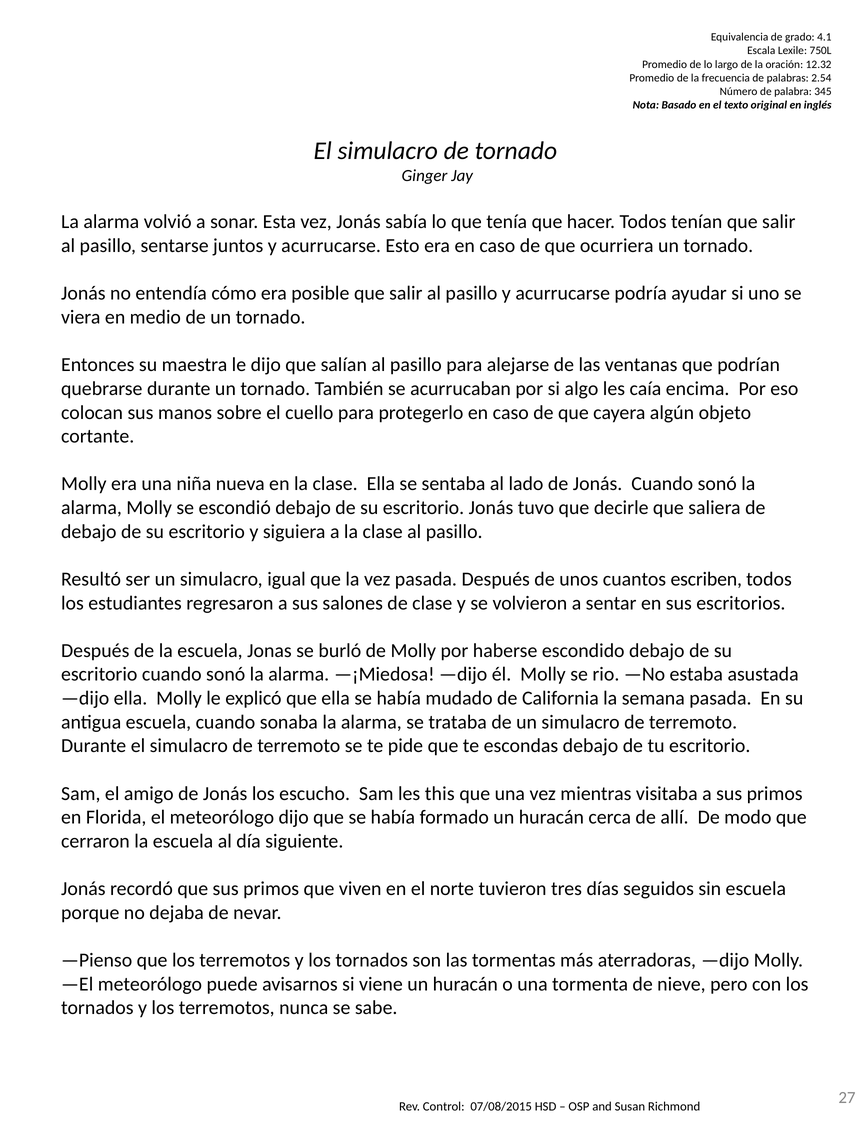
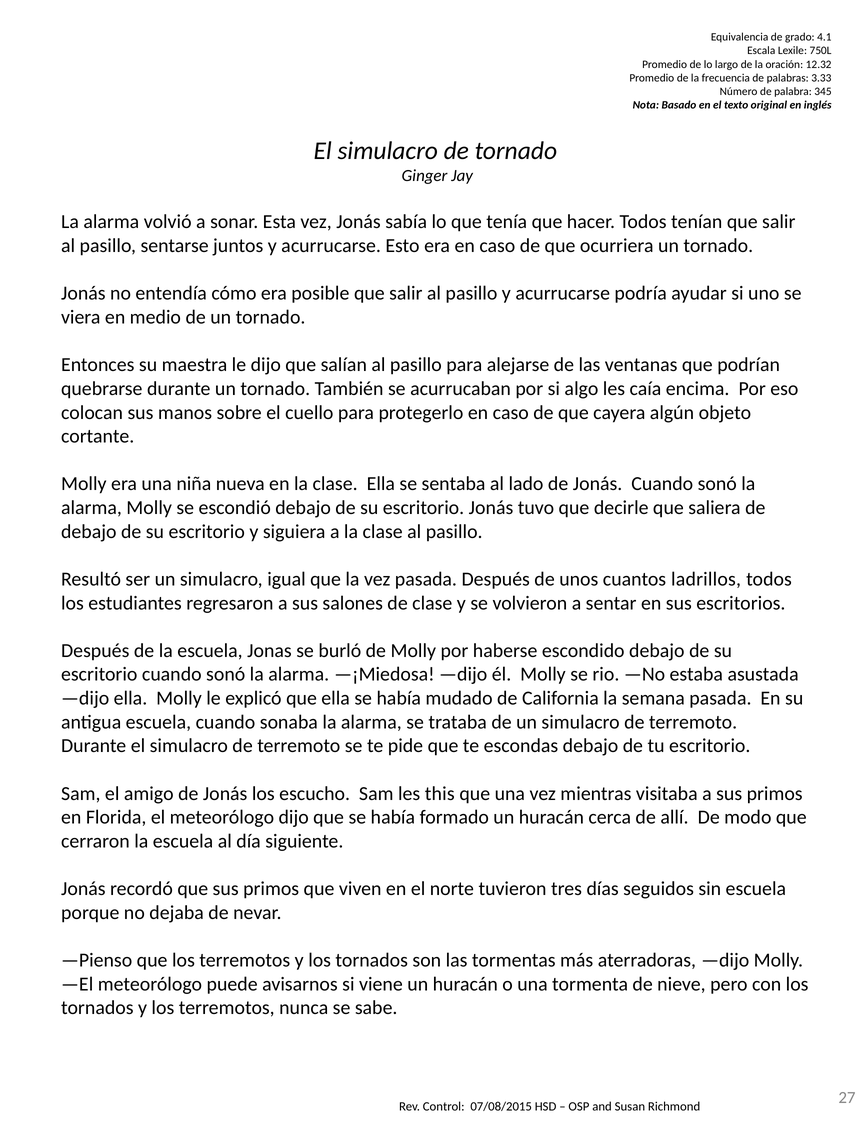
2.54: 2.54 -> 3.33 (821, 78)
escriben: escriben -> ladrillos (706, 579)
